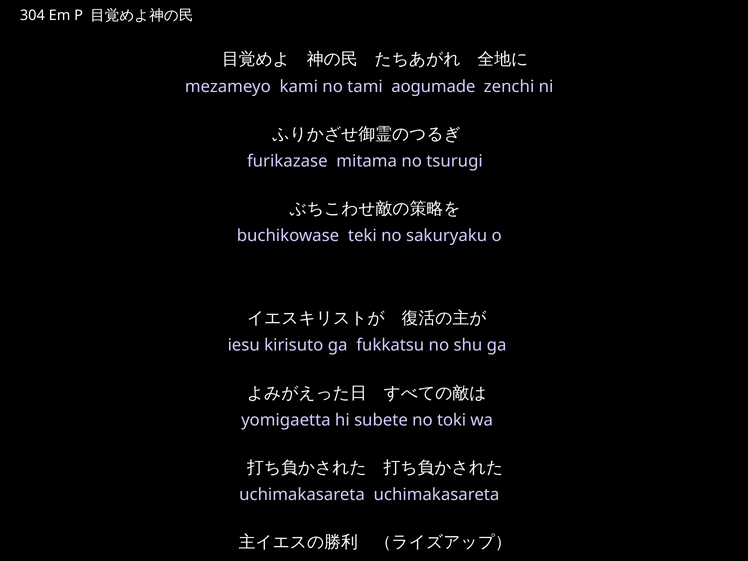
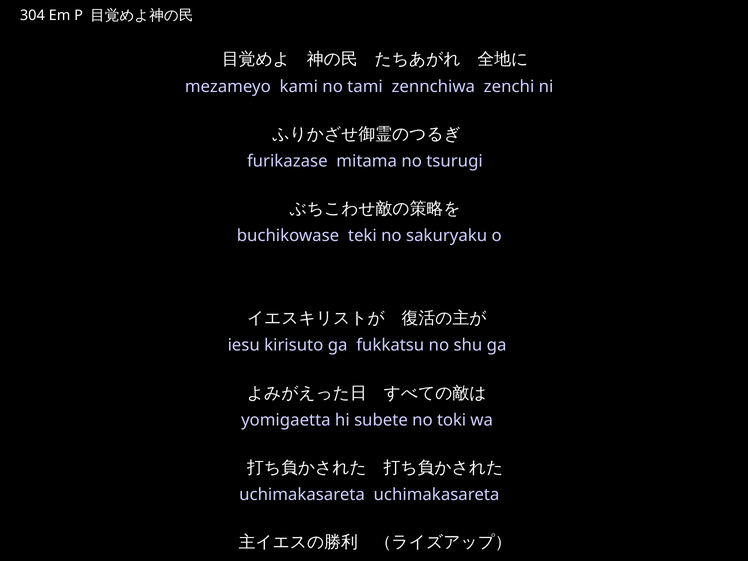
aogumade: aogumade -> zennchiwa (433, 86)
